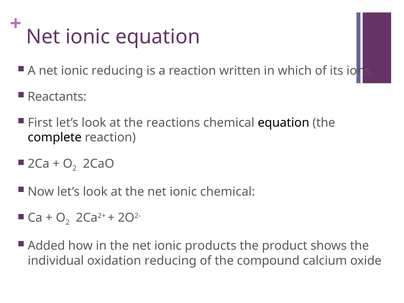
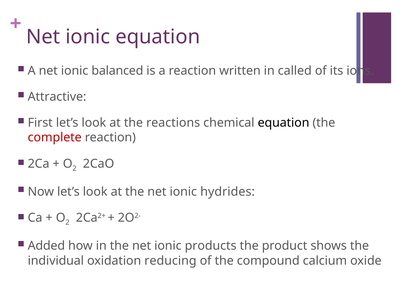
ionic reducing: reducing -> balanced (117, 71)
which: which -> called (295, 71)
Reactants: Reactants -> Attractive (57, 97)
complete colour: black -> red (55, 138)
ionic chemical: chemical -> hydrides (228, 192)
